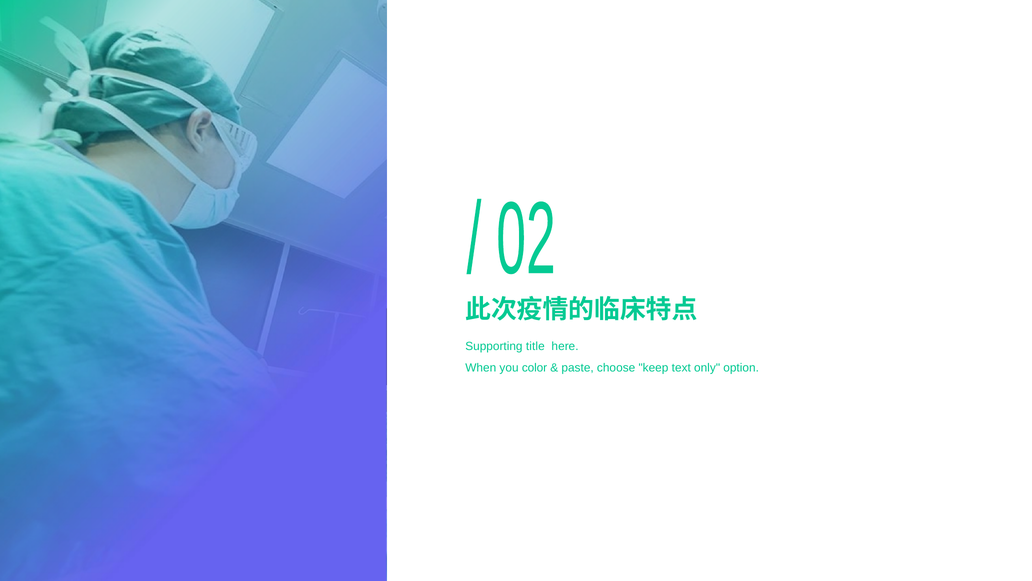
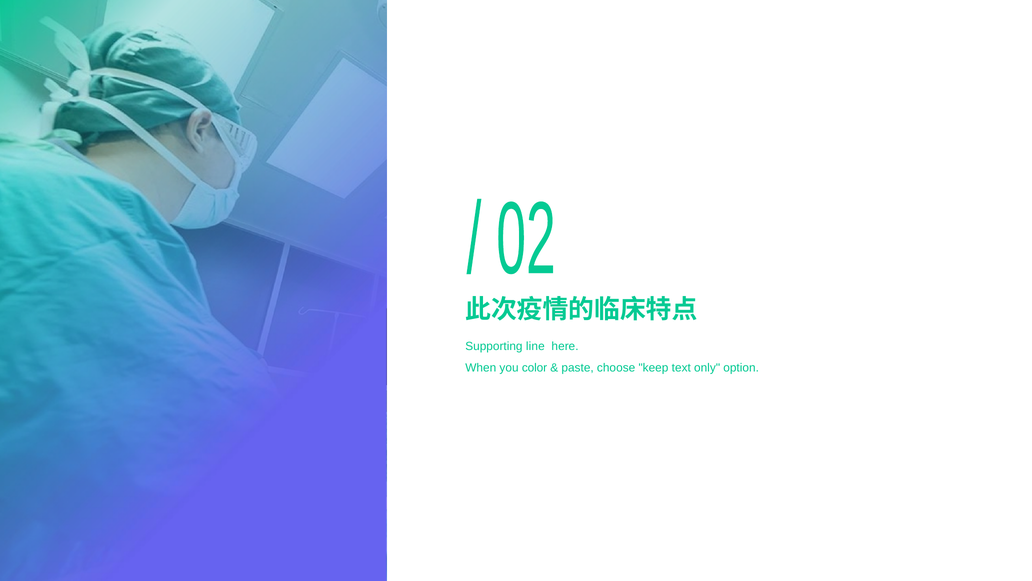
title: title -> line (535, 346)
